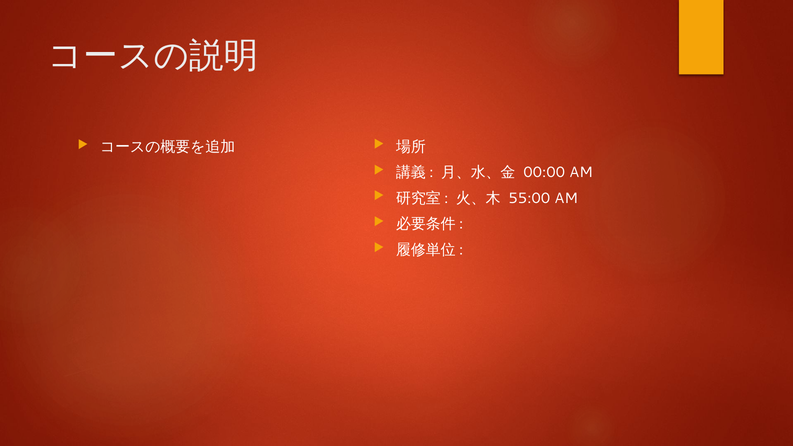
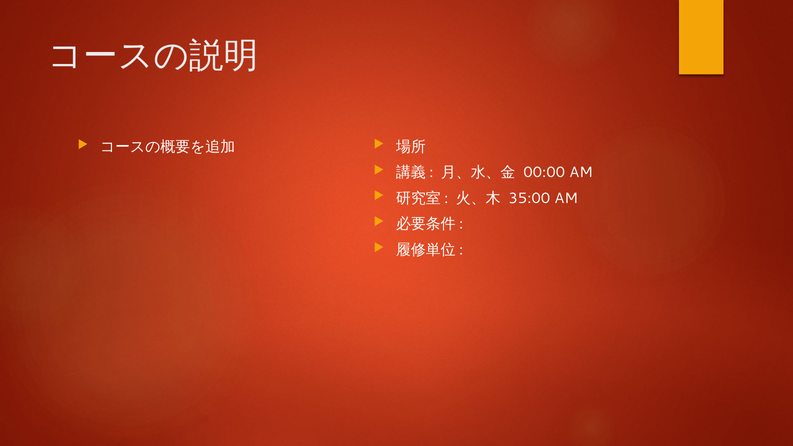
55:00: 55:00 -> 35:00 (529, 198)
